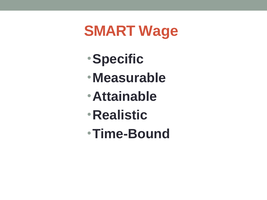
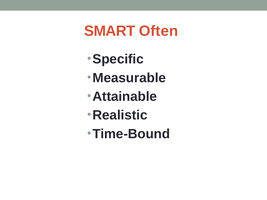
Wage: Wage -> Often (158, 31)
